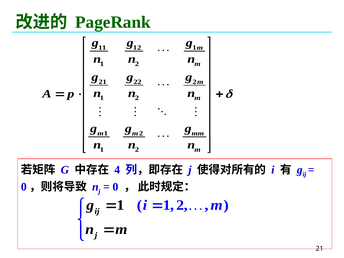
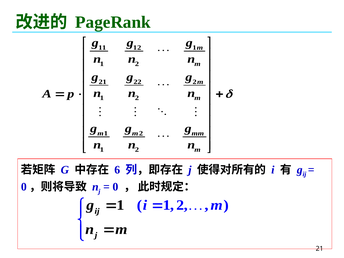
4: 4 -> 6 (117, 170)
